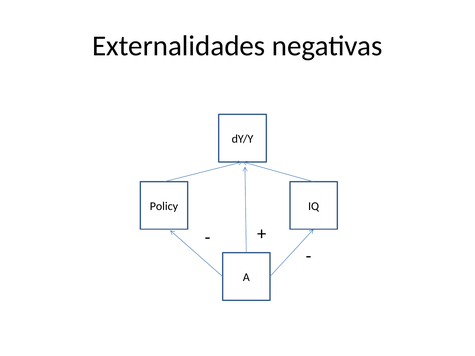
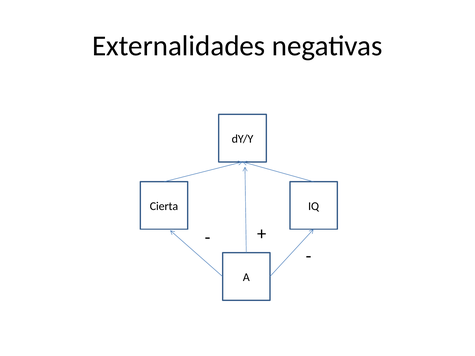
Policy: Policy -> Cierta (164, 206)
